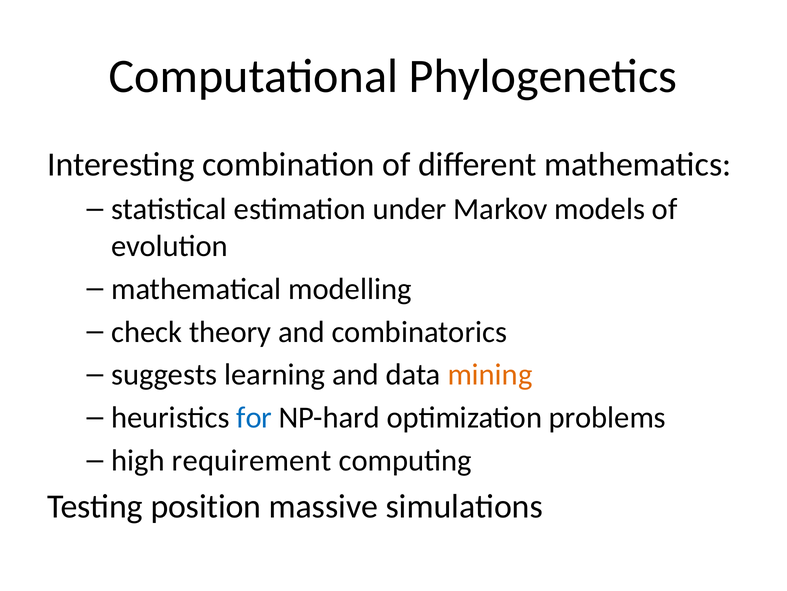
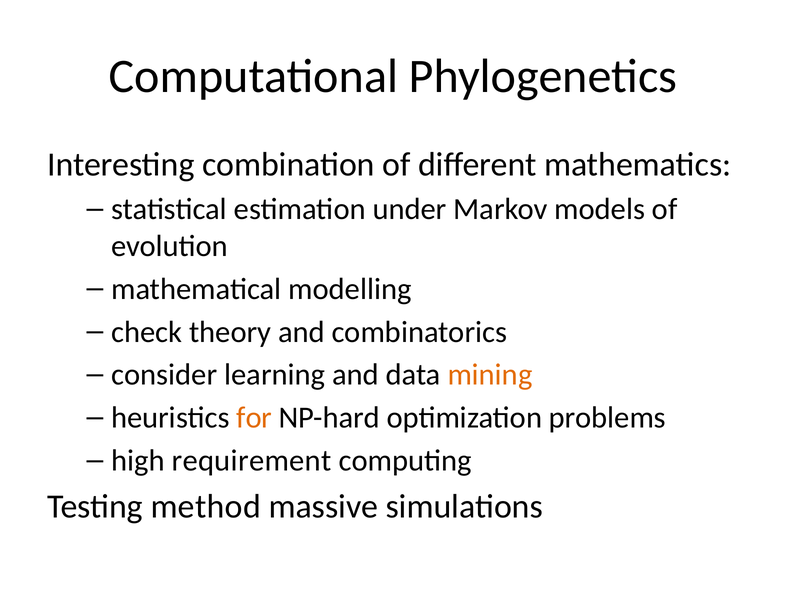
suggests: suggests -> consider (164, 374)
for colour: blue -> orange (254, 417)
position: position -> method (206, 506)
